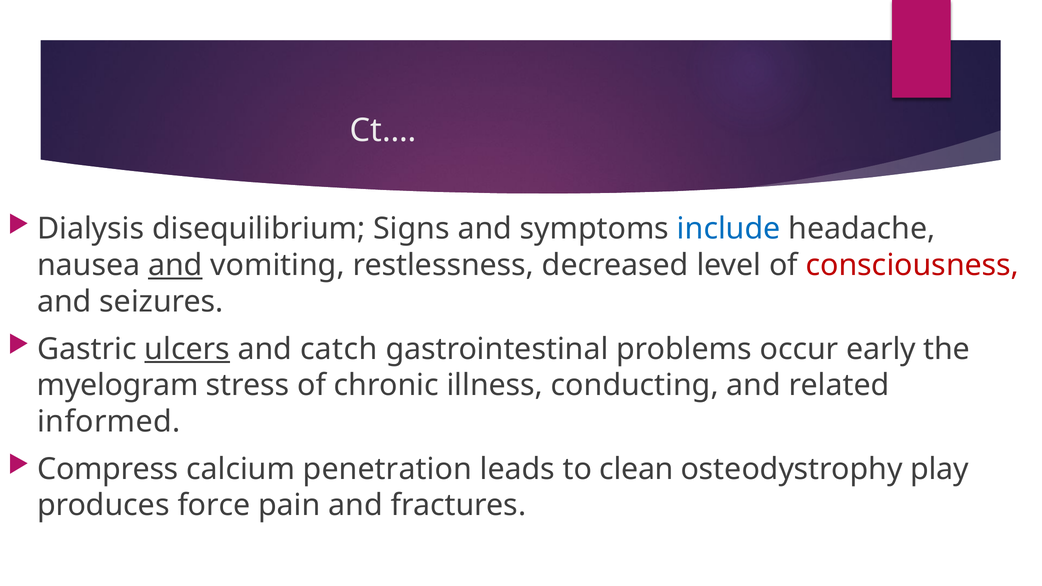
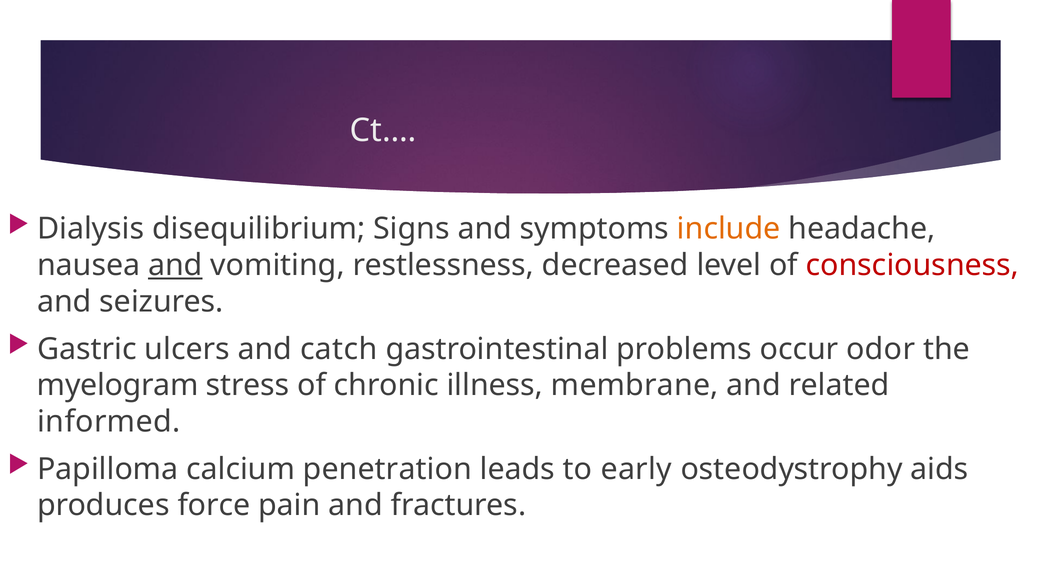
include colour: blue -> orange (729, 229)
ulcers underline: present -> none (187, 349)
early: early -> odor (881, 349)
conducting: conducting -> membrane (635, 385)
Compress: Compress -> Papilloma (108, 469)
clean: clean -> early (636, 469)
play: play -> aids (939, 469)
